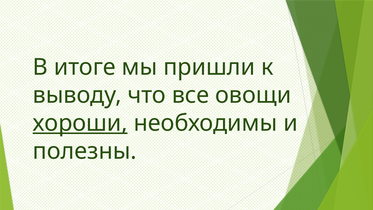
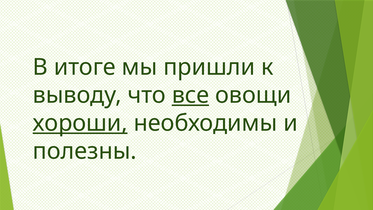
все underline: none -> present (191, 95)
